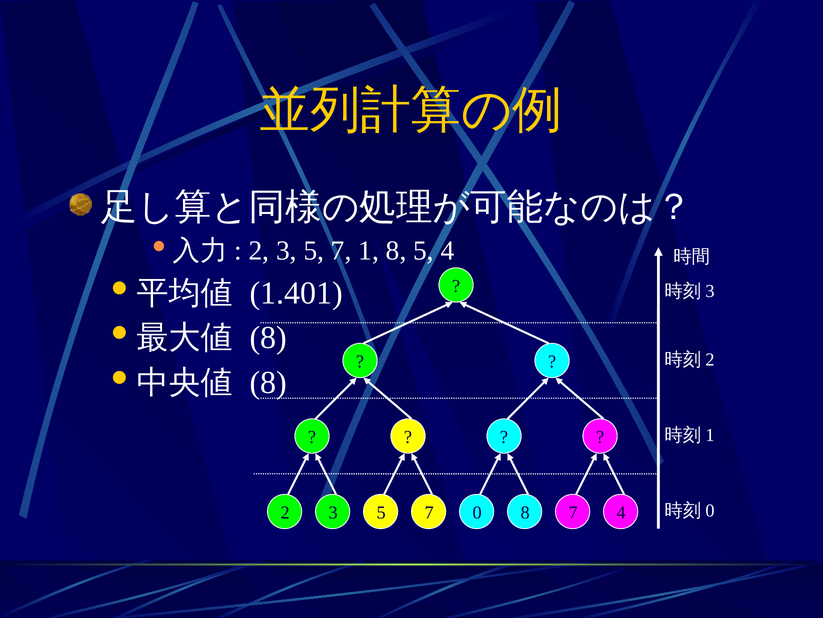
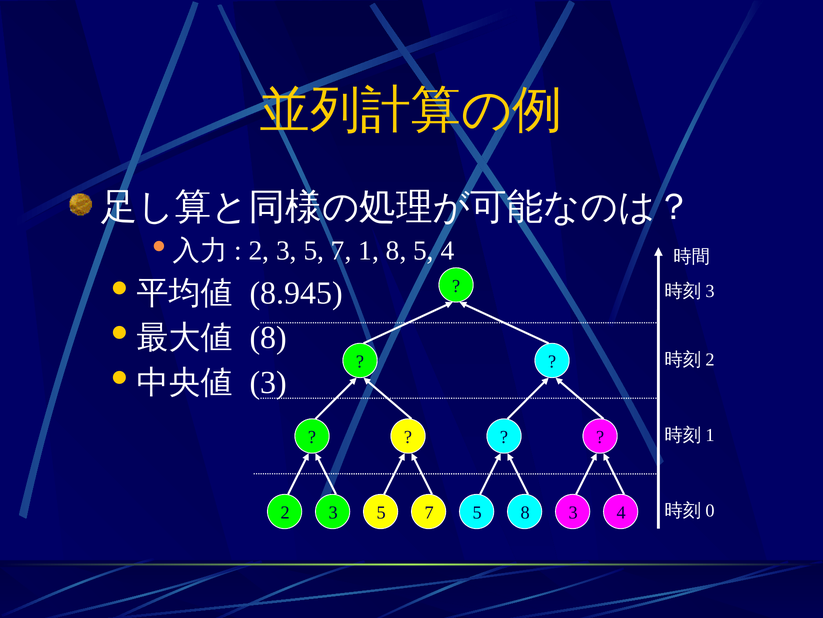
1.401: 1.401 -> 8.945 (296, 293)
8: 8 -> 3 (268, 382)
7 0: 0 -> 5 (477, 512)
8 7: 7 -> 3 (573, 512)
